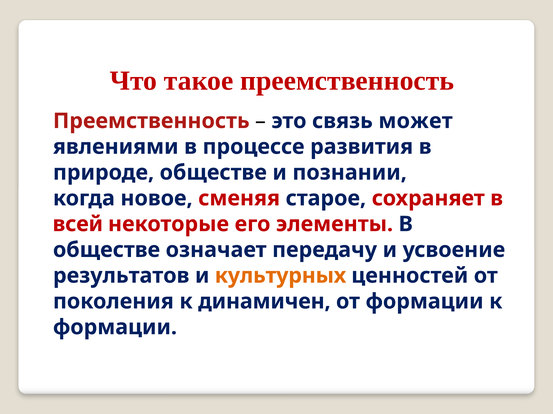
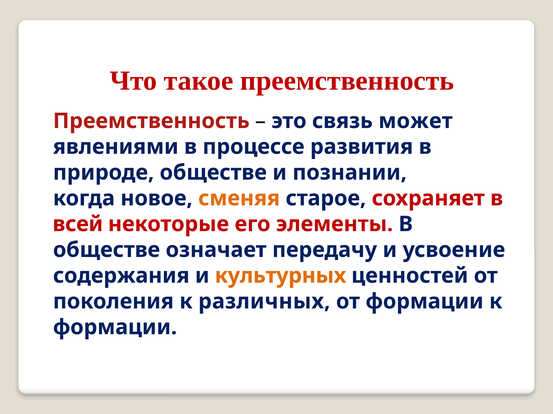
сменяя colour: red -> orange (239, 199)
результатов: результатов -> содержания (121, 276)
динамичен: динамичен -> различных (264, 302)
